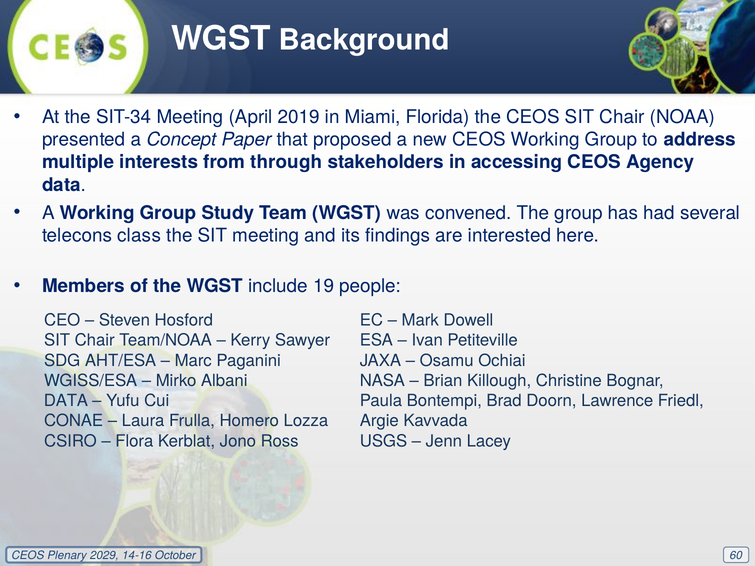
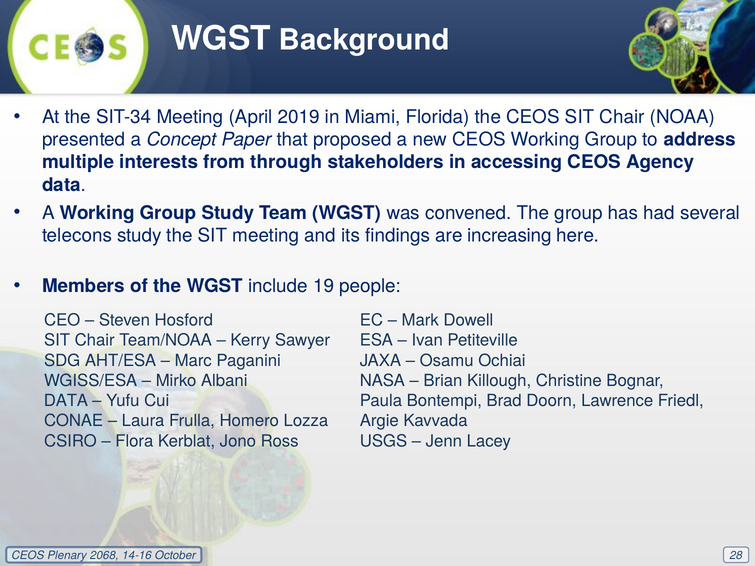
telecons class: class -> study (139, 236)
interested: interested -> increasing (510, 236)
2029: 2029 -> 2068 (104, 556)
60: 60 -> 28 (736, 556)
